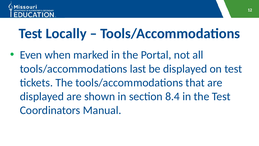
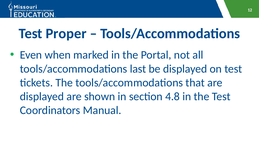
Locally: Locally -> Proper (66, 33)
8.4: 8.4 -> 4.8 (173, 96)
